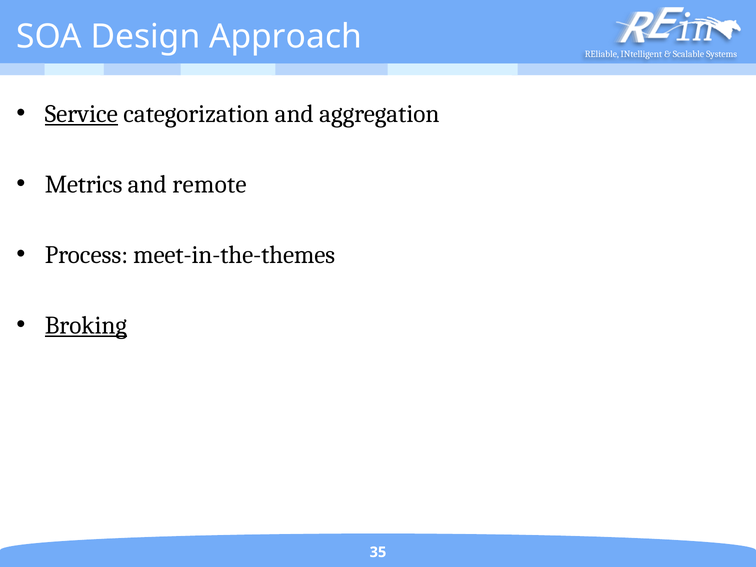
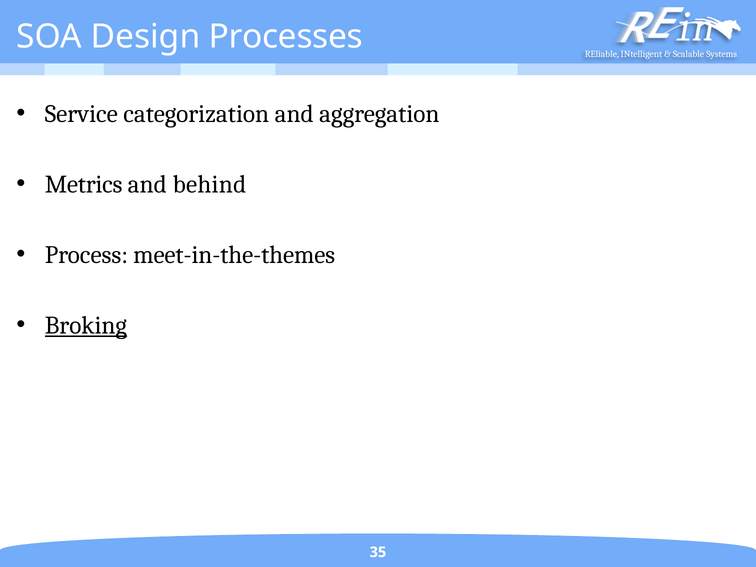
Approach: Approach -> Processes (286, 37)
Service underline: present -> none (81, 114)
remote: remote -> behind (209, 184)
